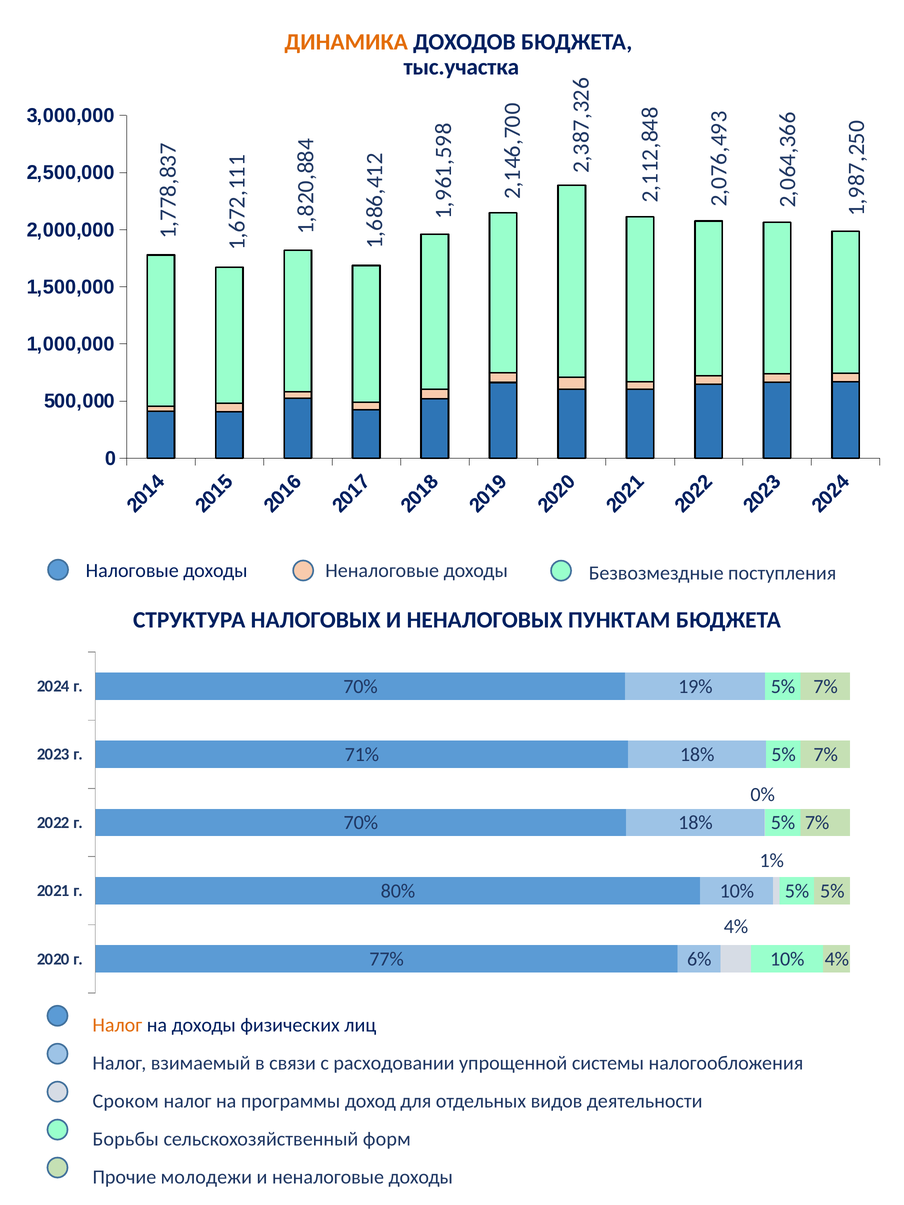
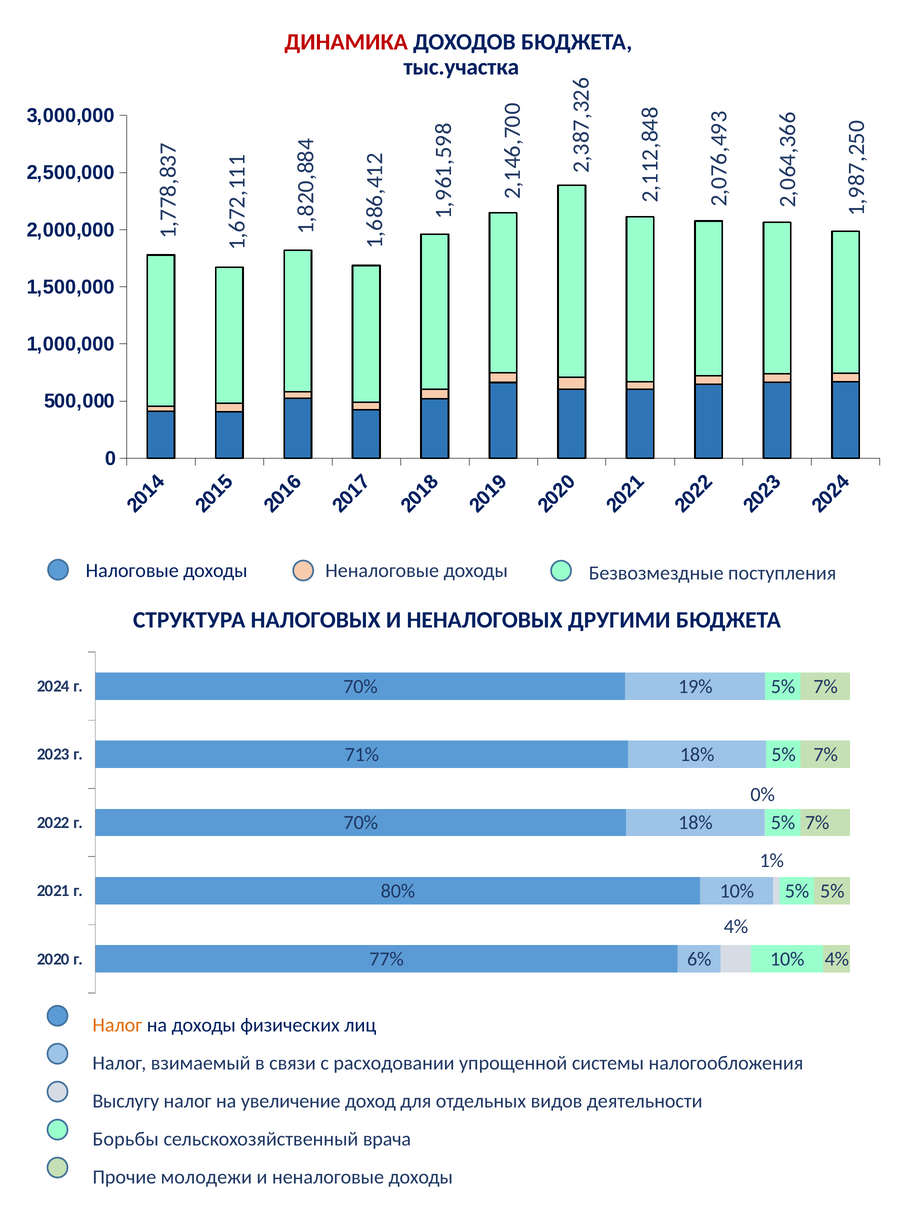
ДИНАМИКА colour: orange -> red (346, 42)
ПУНКТАМ: ПУНКТАМ -> ДРУГИМИ (619, 620)
Сроком: Сроком -> Выслугу (126, 1101)
программы: программы -> увеличение (291, 1101)
форм: форм -> врача (387, 1139)
